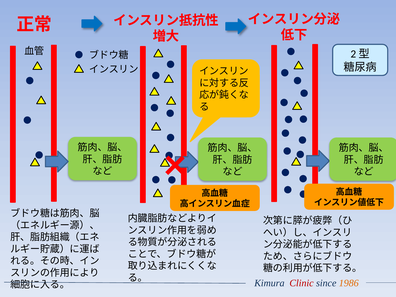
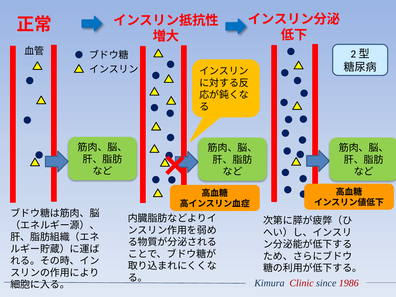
1986 colour: orange -> red (349, 283)
